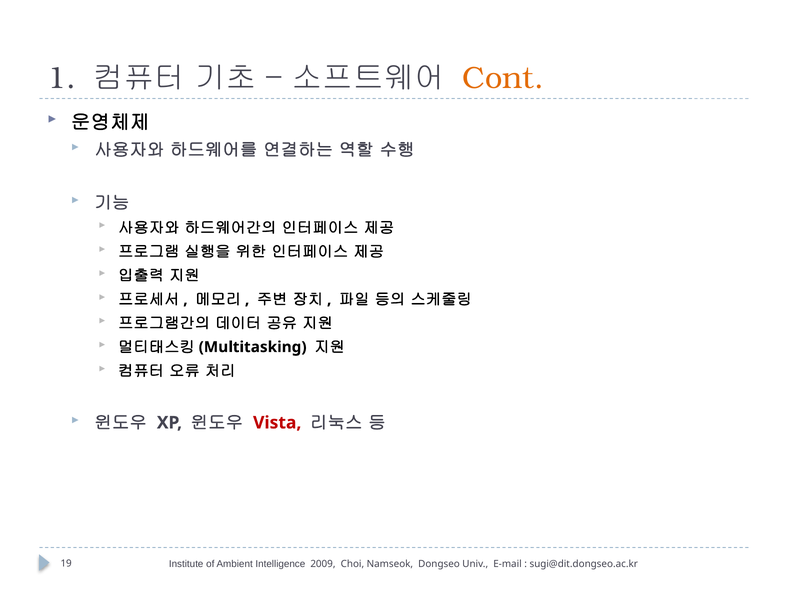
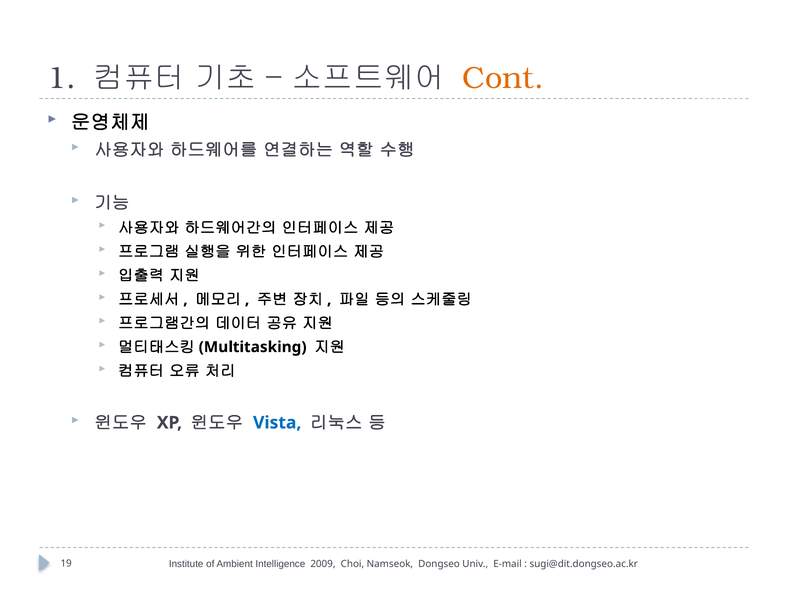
Vista colour: red -> blue (277, 423)
